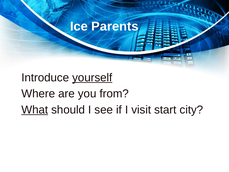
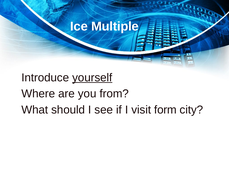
Parents: Parents -> Multiple (115, 26)
What underline: present -> none (35, 110)
start: start -> form (165, 110)
